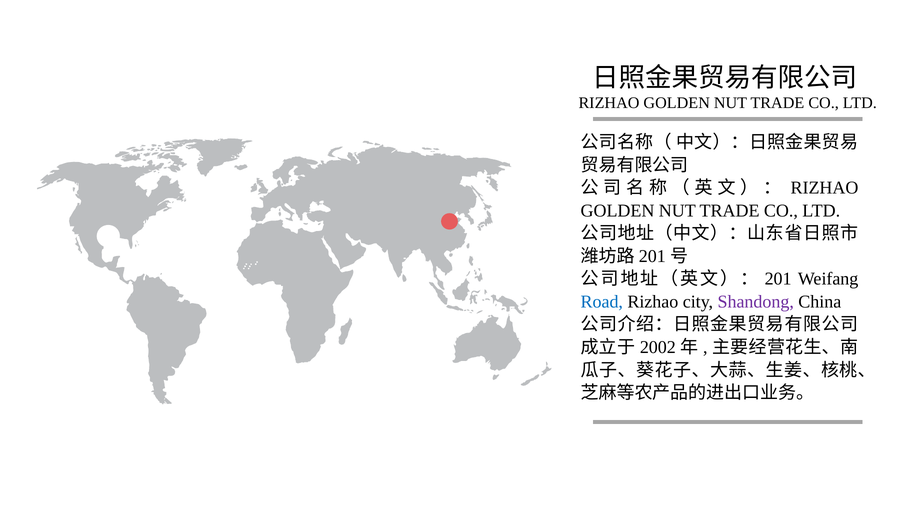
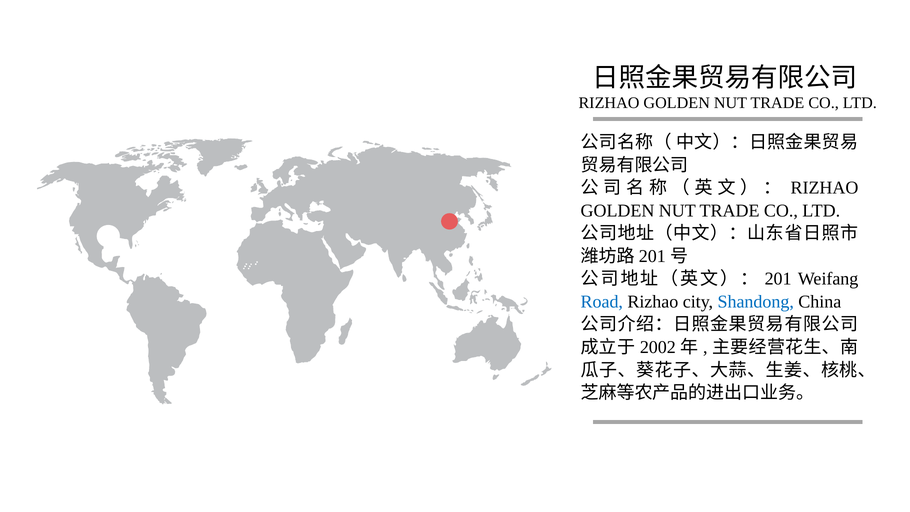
Shandong colour: purple -> blue (756, 302)
